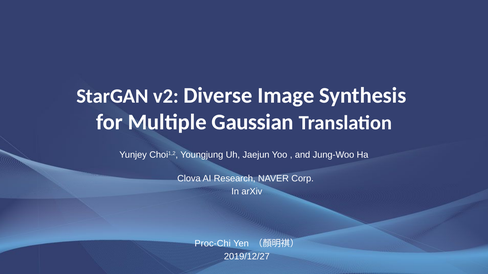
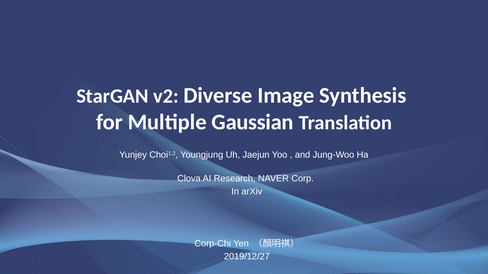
Proc-Chi: Proc-Chi -> Corp-Chi (213, 244)
